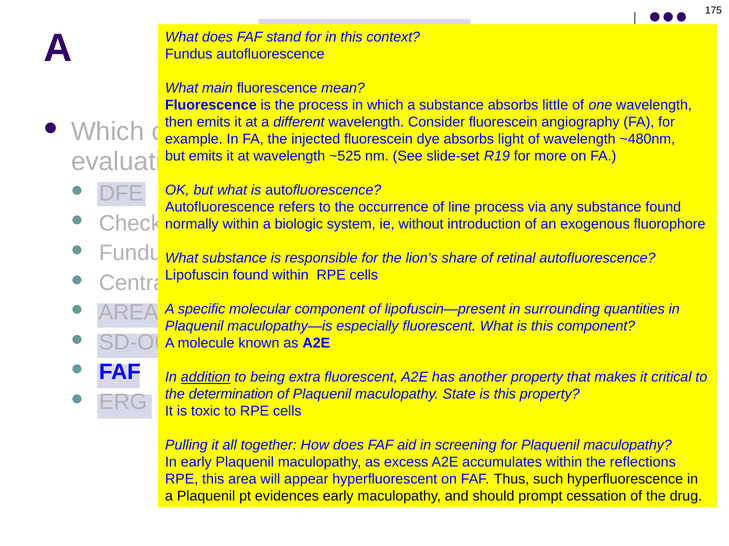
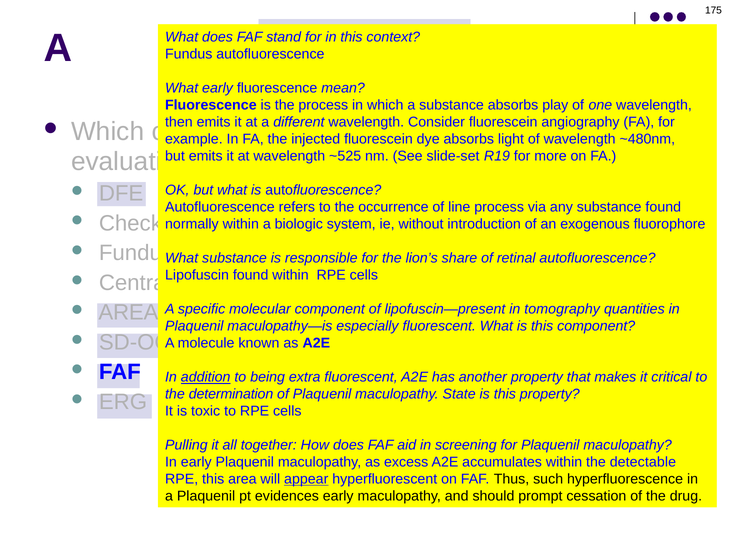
What main: main -> early (217, 88)
little: little -> play (555, 105)
surrounding: surrounding -> tomography (562, 310)
reflections: reflections -> detectable (643, 463)
appear underline: none -> present (306, 480)
